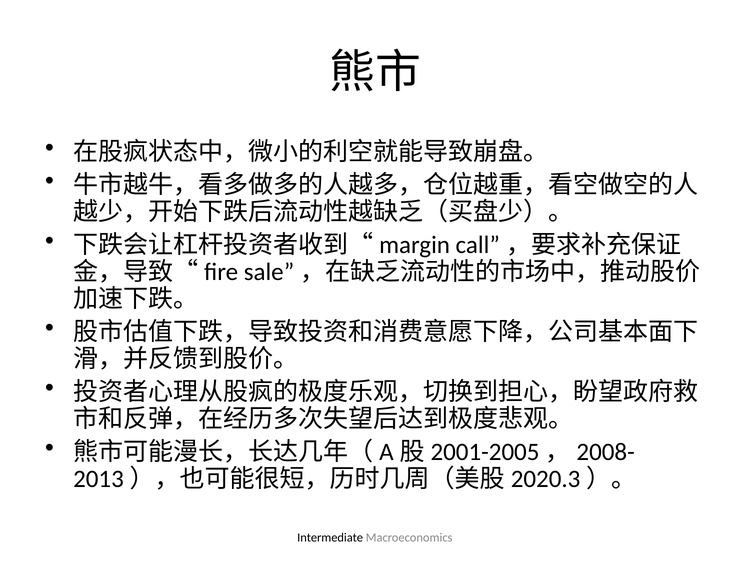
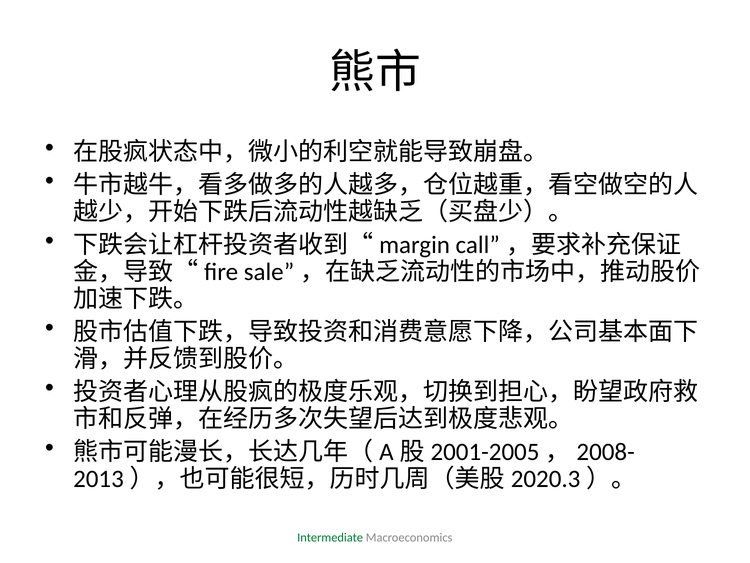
Intermediate colour: black -> green (330, 537)
